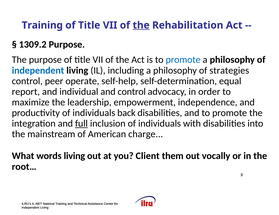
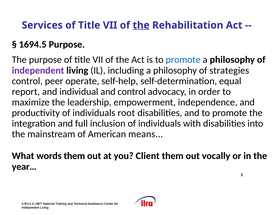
Training: Training -> Services (42, 25)
1309.2: 1309.2 -> 1694.5 (33, 45)
independent colour: blue -> purple (38, 71)
back: back -> root (126, 113)
full underline: present -> none (81, 124)
charge: charge -> means (146, 134)
words living: living -> them (74, 156)
root…: root… -> year… (24, 167)
